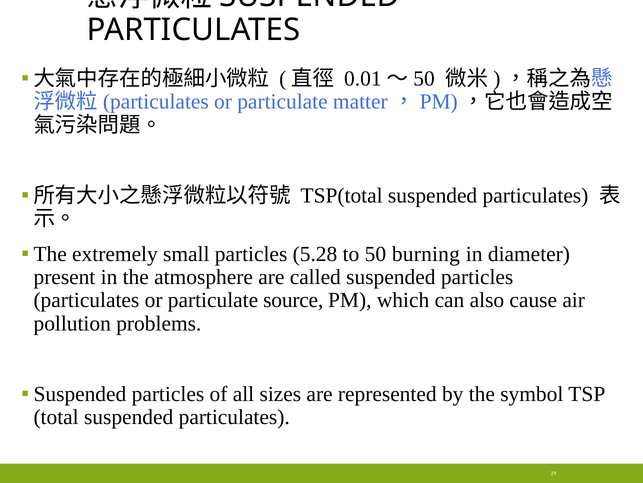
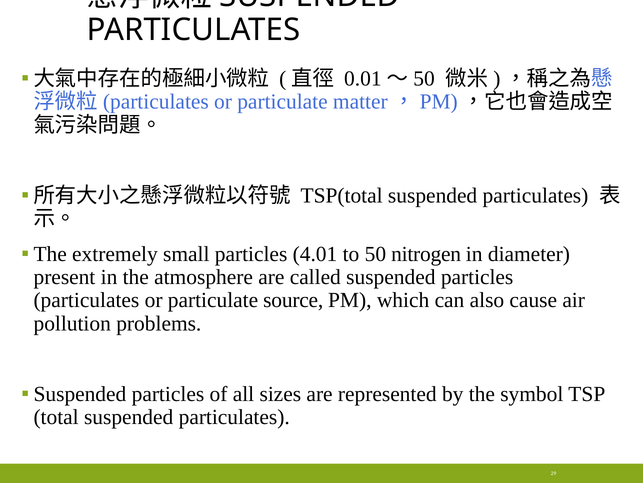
5.28: 5.28 -> 4.01 (315, 254)
burning: burning -> nitrogen (426, 254)
